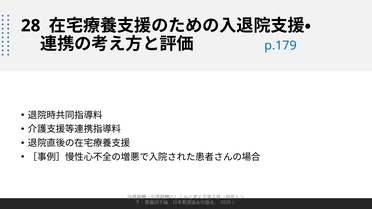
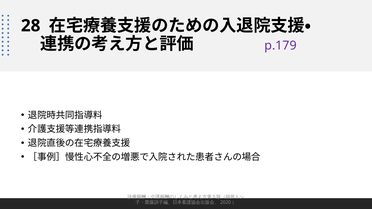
p.179 colour: blue -> purple (281, 46)
